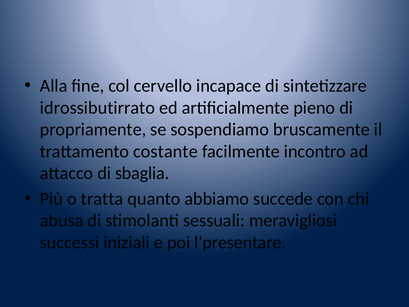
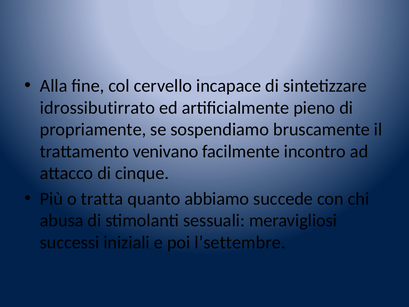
costante: costante -> venivano (166, 151)
sbaglia: sbaglia -> cinque (142, 173)
l’presentare: l’presentare -> l’settembre (240, 242)
